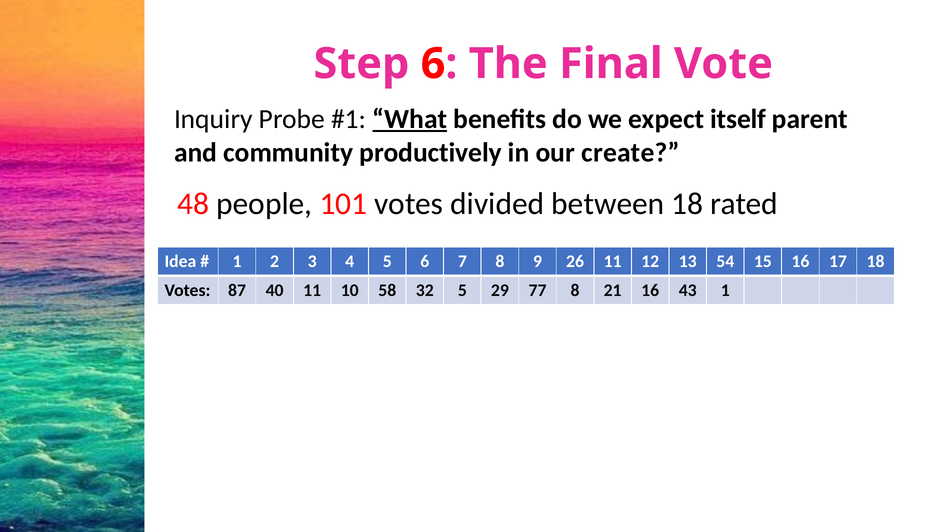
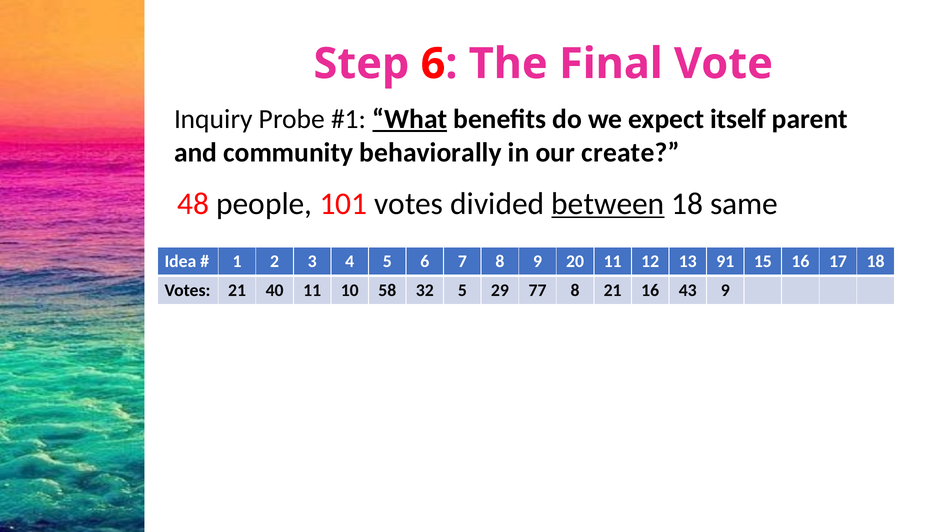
productively: productively -> behaviorally (431, 153)
between underline: none -> present (608, 204)
rated: rated -> same (744, 204)
26: 26 -> 20 (575, 261)
54: 54 -> 91 (725, 261)
Votes 87: 87 -> 21 (237, 290)
43 1: 1 -> 9 (725, 290)
